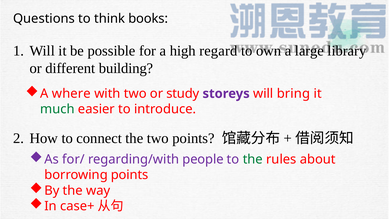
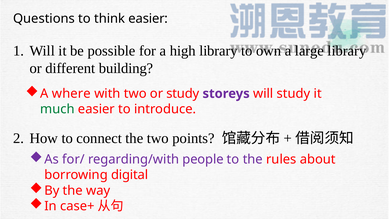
think books: books -> easier (148, 19)
high regard: regard -> library (218, 51)
will bring: bring -> study (293, 94)
the colour: green -> purple (253, 159)
borrowing points: points -> digital (130, 175)
